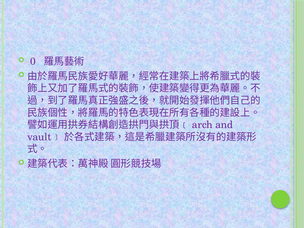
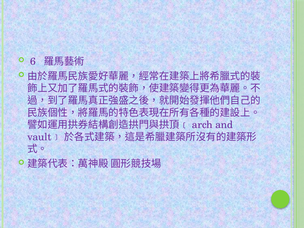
0: 0 -> 6 (33, 61)
